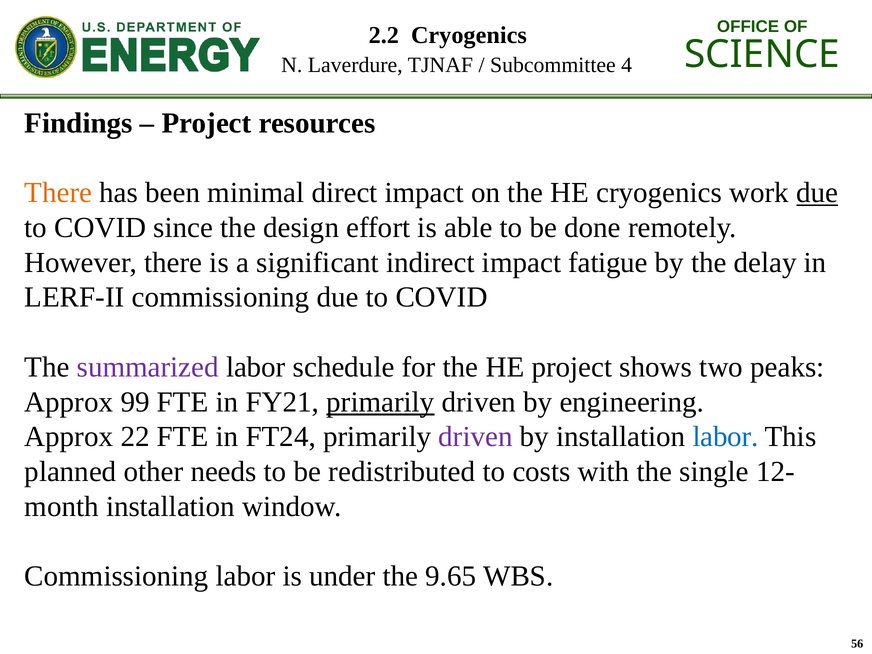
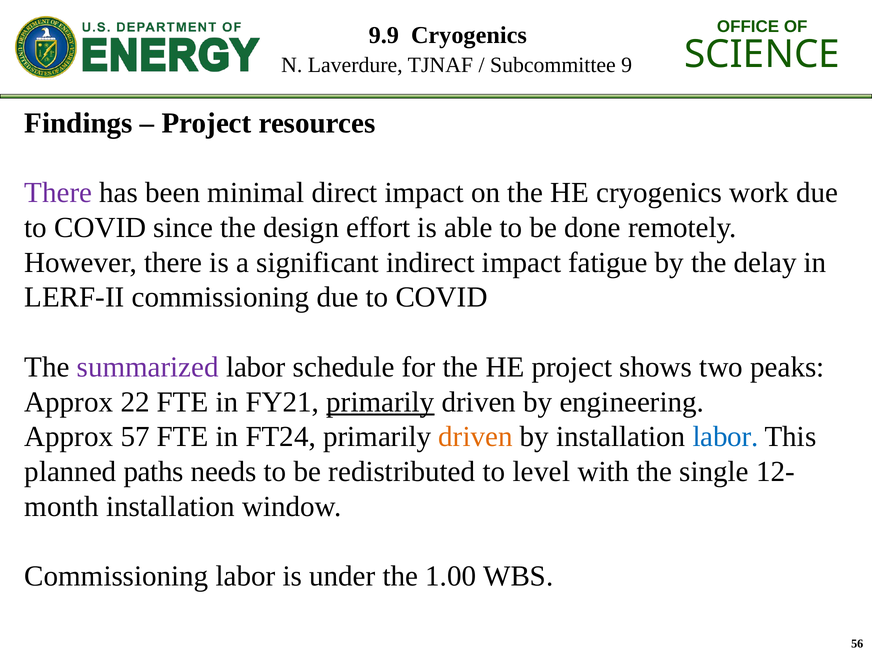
2.2: 2.2 -> 9.9 (384, 35)
4: 4 -> 9 (627, 65)
There colour: orange -> purple (58, 193)
due underline: present -> none (817, 193)
99: 99 -> 22 (135, 402)
22: 22 -> 57 (135, 437)
driven colour: purple -> orange (476, 437)
other: other -> paths (154, 472)
costs: costs -> level (541, 472)
9.65: 9.65 -> 1.00 (451, 576)
